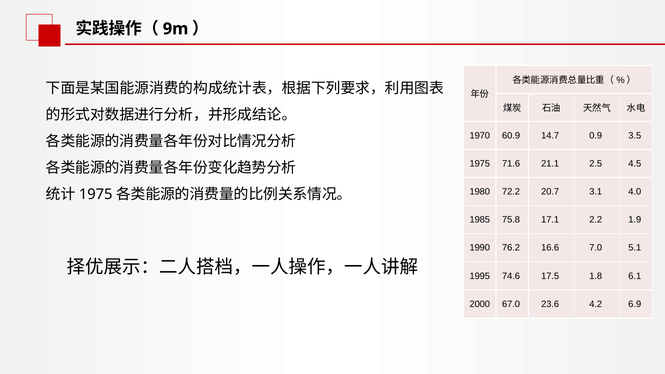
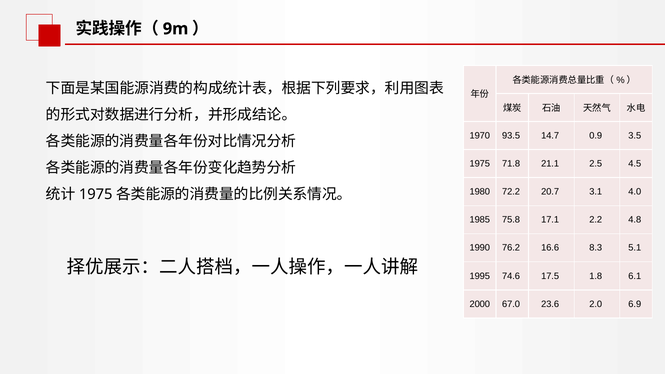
60.9: 60.9 -> 93.5 (511, 136)
71.6: 71.6 -> 71.8 (511, 164)
1.9: 1.9 -> 4.8 (635, 220)
7.0: 7.0 -> 8.3 (596, 248)
4.2: 4.2 -> 2.0 (596, 304)
